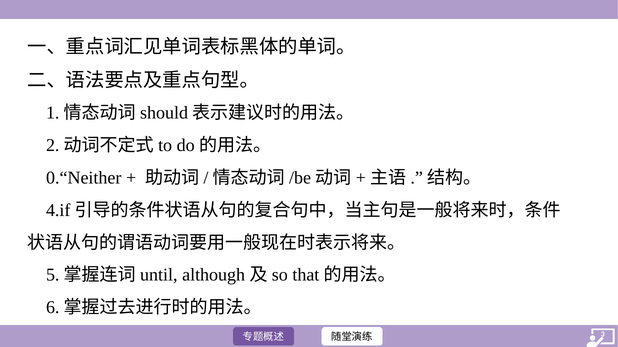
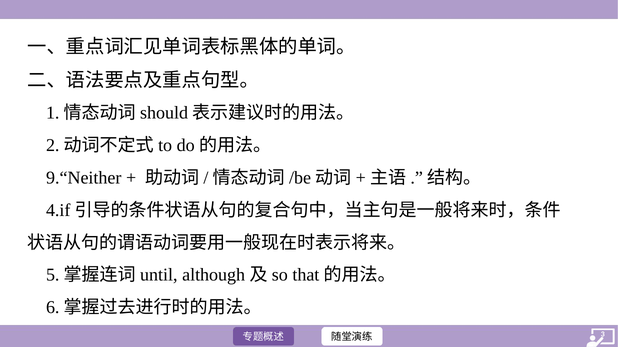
0.“Neither: 0.“Neither -> 9.“Neither (84, 178)
